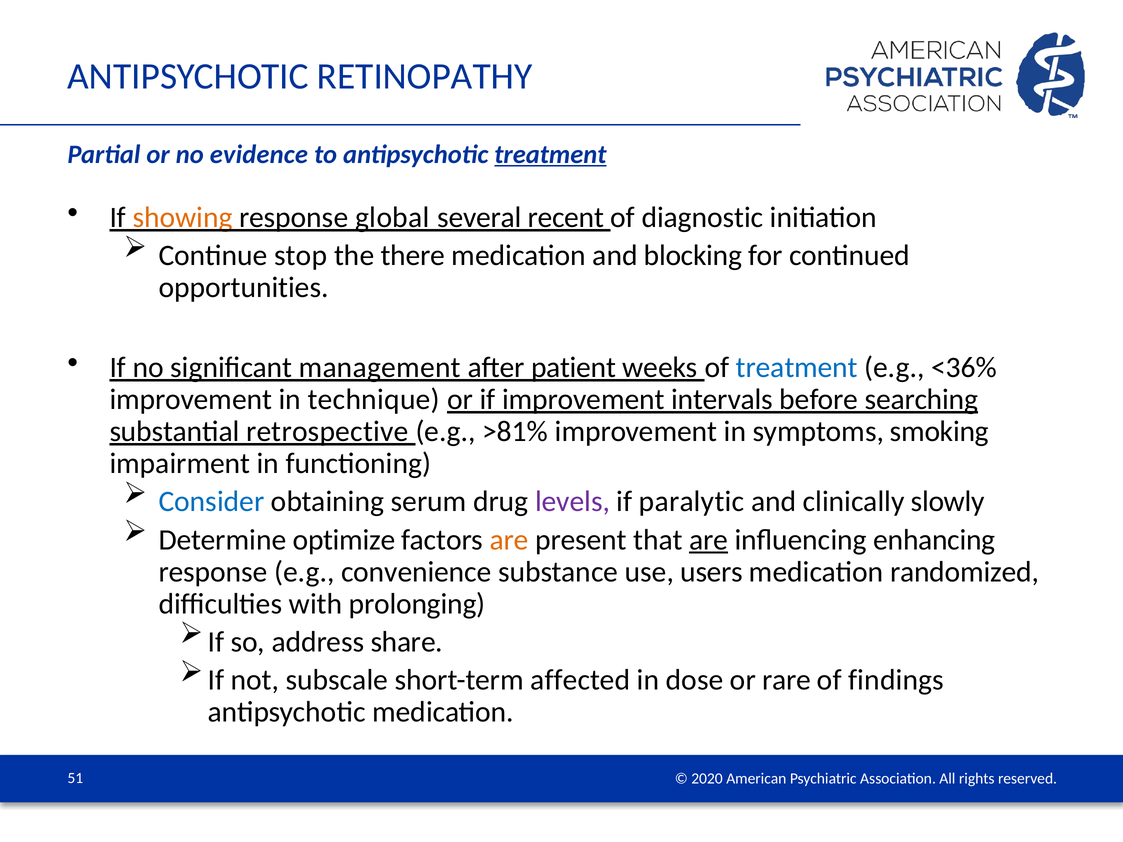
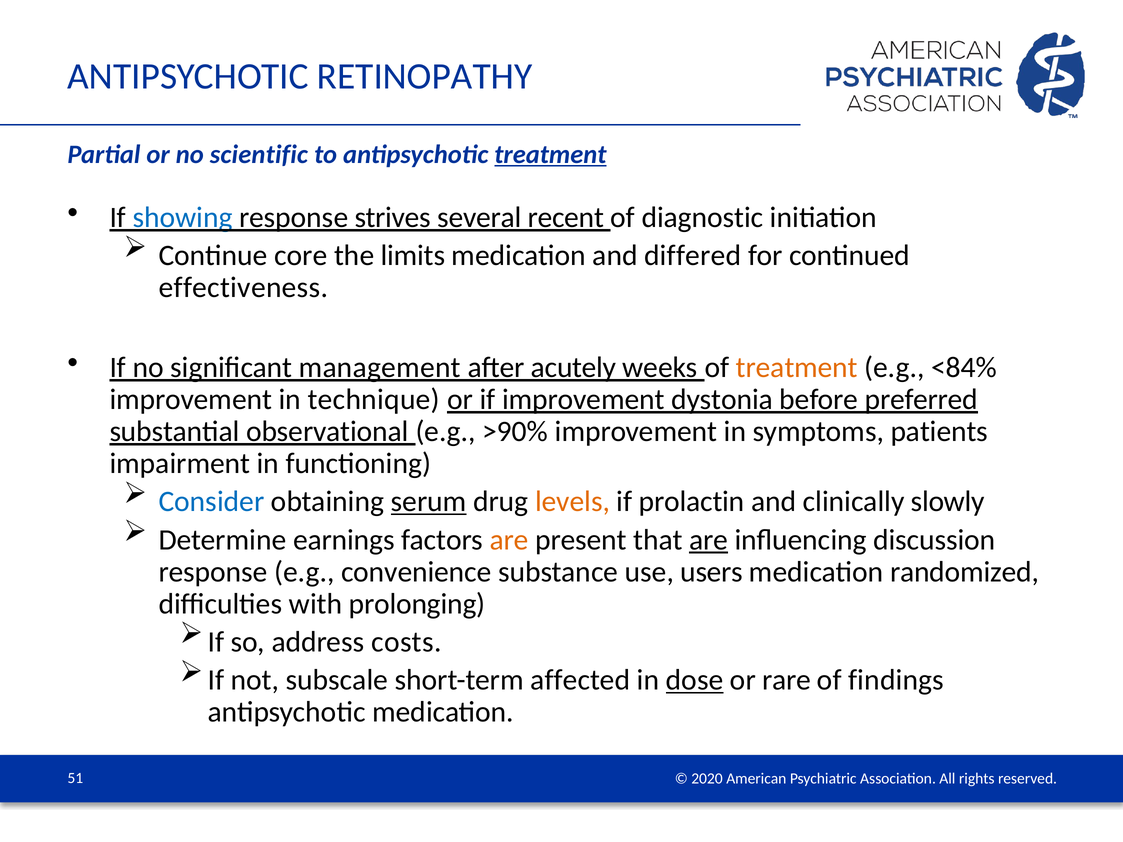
evidence: evidence -> scientific (259, 154)
showing colour: orange -> blue (183, 218)
global: global -> strives (393, 218)
stop: stop -> core (301, 256)
there: there -> limits (413, 256)
blocking: blocking -> differed (693, 256)
opportunities: opportunities -> effectiveness (243, 288)
patient: patient -> acutely (574, 368)
treatment colour: blue -> orange (797, 368)
<36%: <36% -> <84% (964, 368)
intervals: intervals -> dystonia (722, 400)
searching: searching -> preferred (921, 400)
retrospective: retrospective -> observational (327, 432)
>81%: >81% -> >90% (515, 432)
smoking: smoking -> patients (939, 432)
serum underline: none -> present (429, 502)
levels colour: purple -> orange (572, 502)
paralytic: paralytic -> prolactin (692, 502)
optimize: optimize -> earnings (344, 540)
enhancing: enhancing -> discussion (934, 540)
share: share -> costs (406, 642)
dose underline: none -> present (695, 680)
